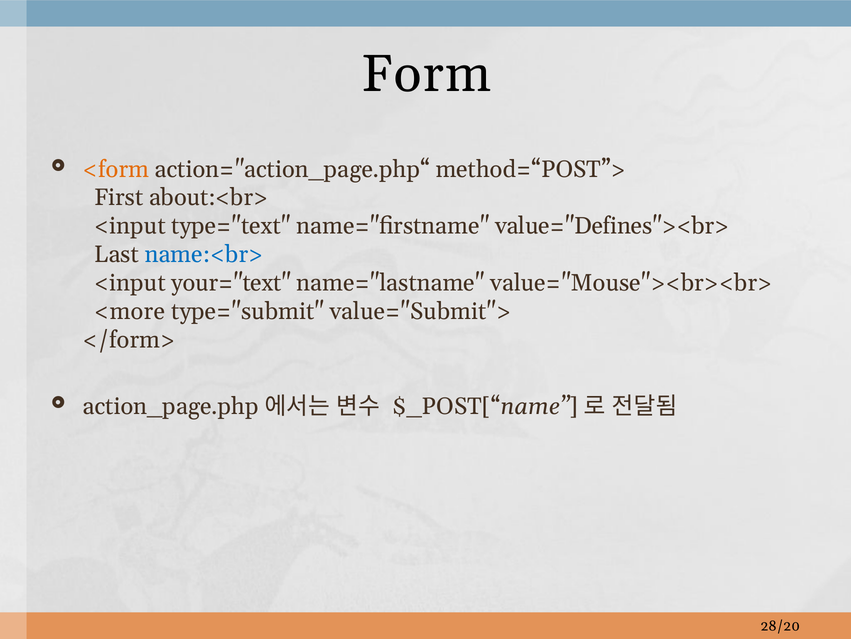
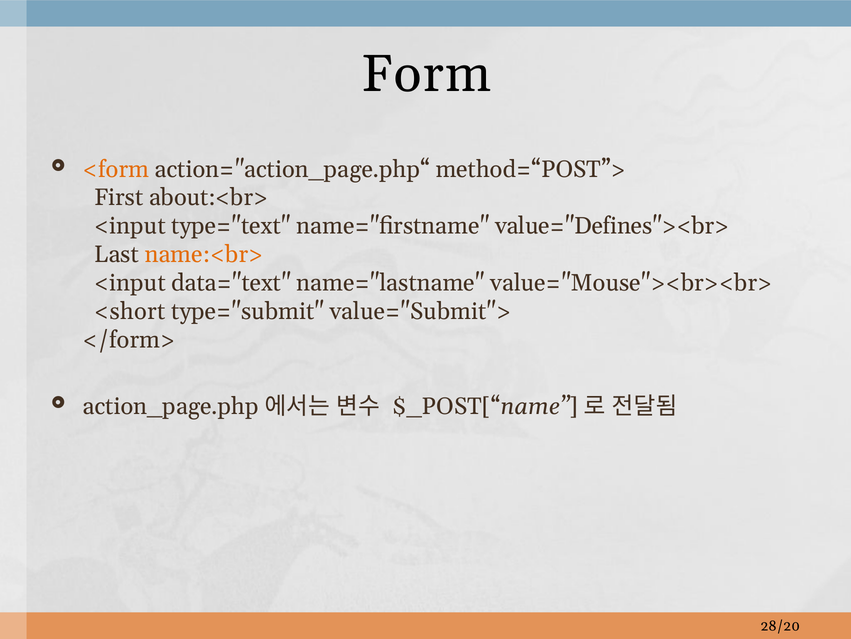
name:<br> colour: blue -> orange (204, 254)
your="text: your="text -> data="text (231, 283)
<more: <more -> <short (130, 311)
